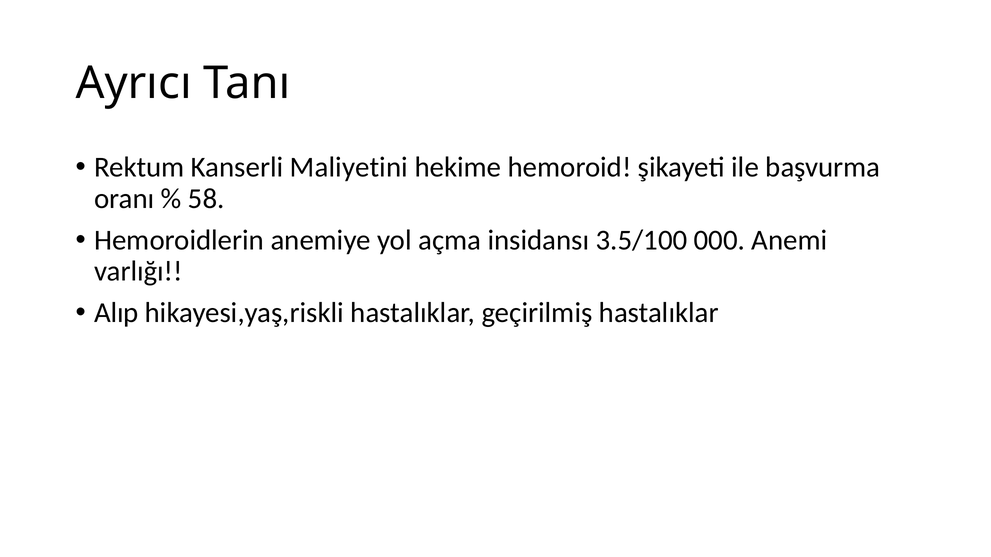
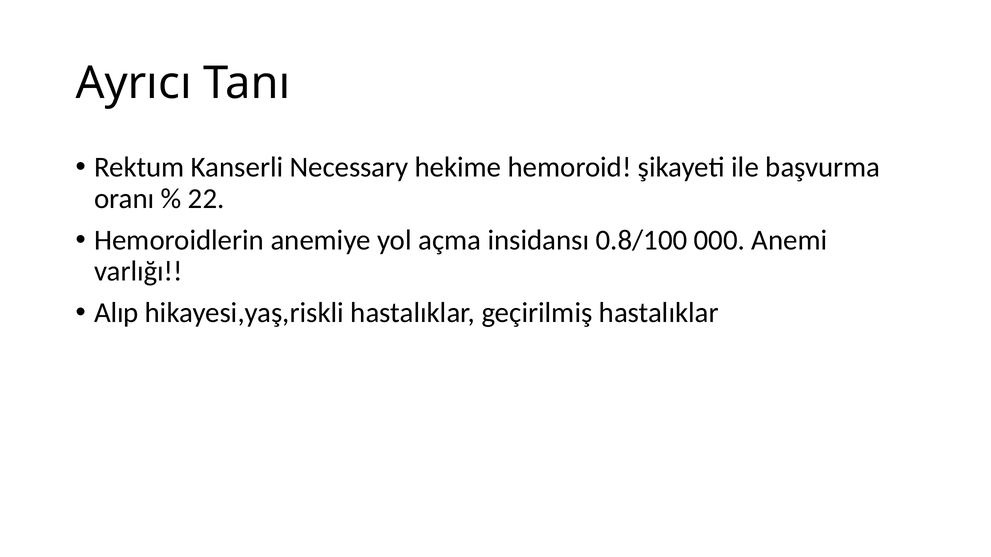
Maliyetini: Maliyetini -> Necessary (349, 168)
58: 58 -> 22 (206, 199)
3.5/100: 3.5/100 -> 0.8/100 (642, 240)
